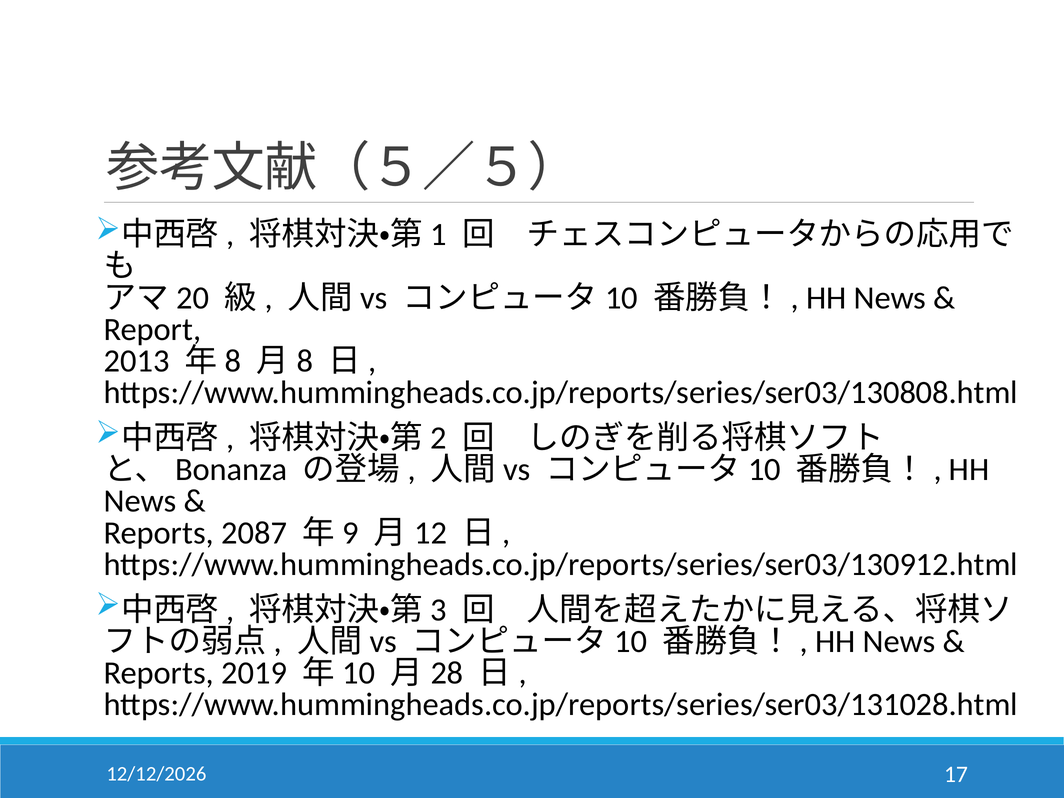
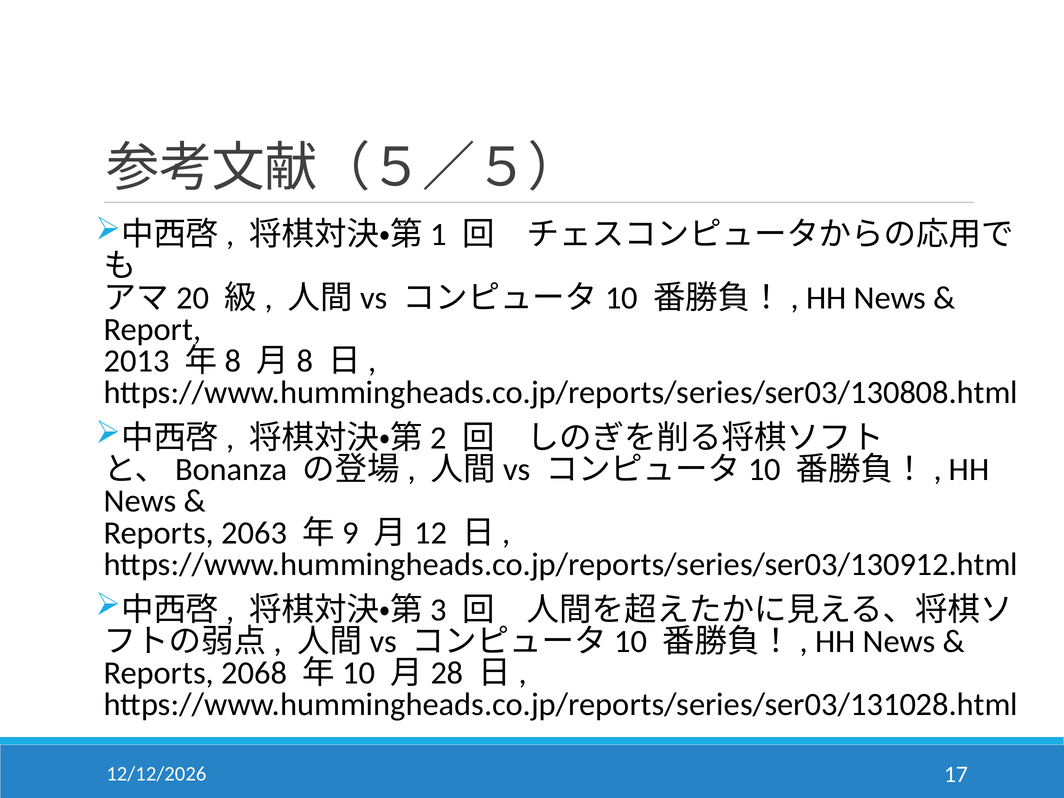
2087: 2087 -> 2063 (254, 533)
2019: 2019 -> 2068 (254, 673)
